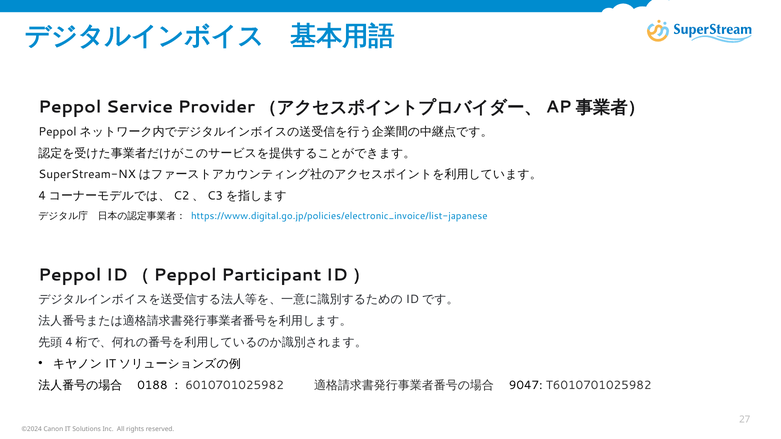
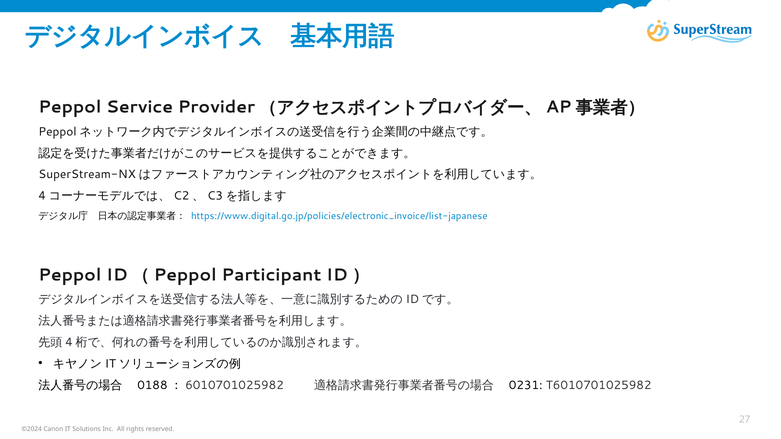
9047: 9047 -> 0231 (526, 385)
